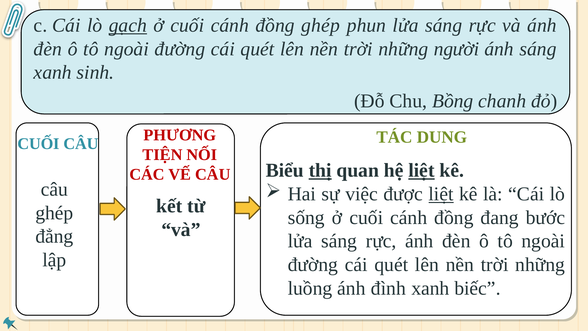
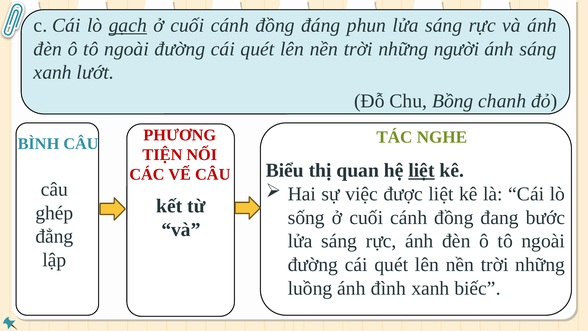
đồng ghép: ghép -> đáng (321, 25)
sinh: sinh -> lướt (95, 72)
DUNG: DUNG -> NGHE (442, 137)
CUỐI: CUỐI -> BÌNH (39, 144)
thị underline: present -> none (320, 170)
liệt underline: present -> none (441, 194)
